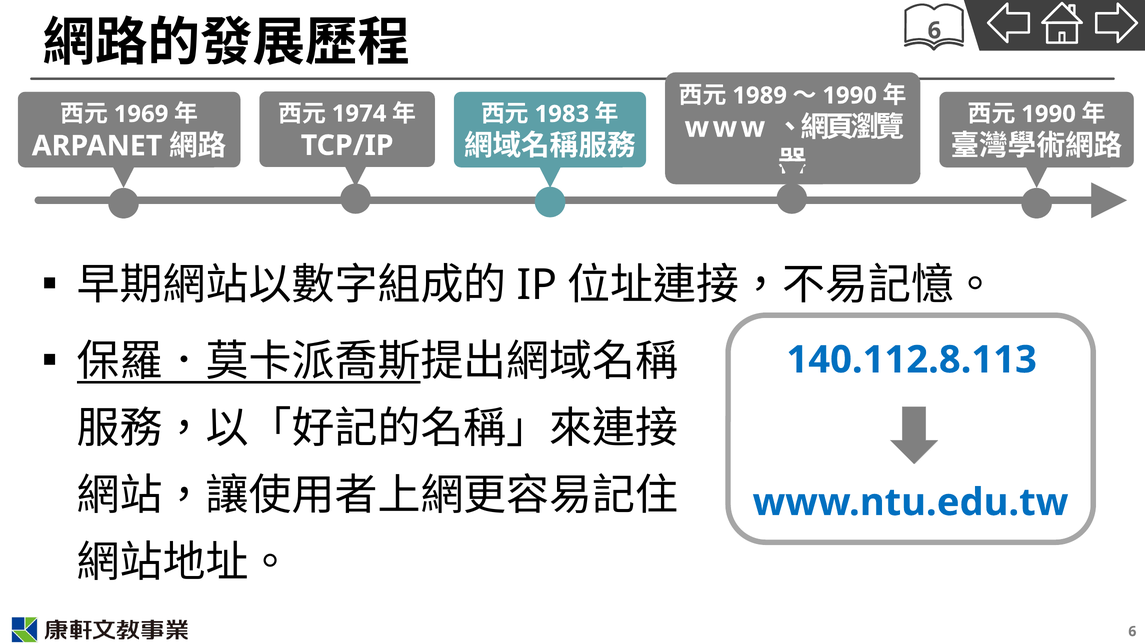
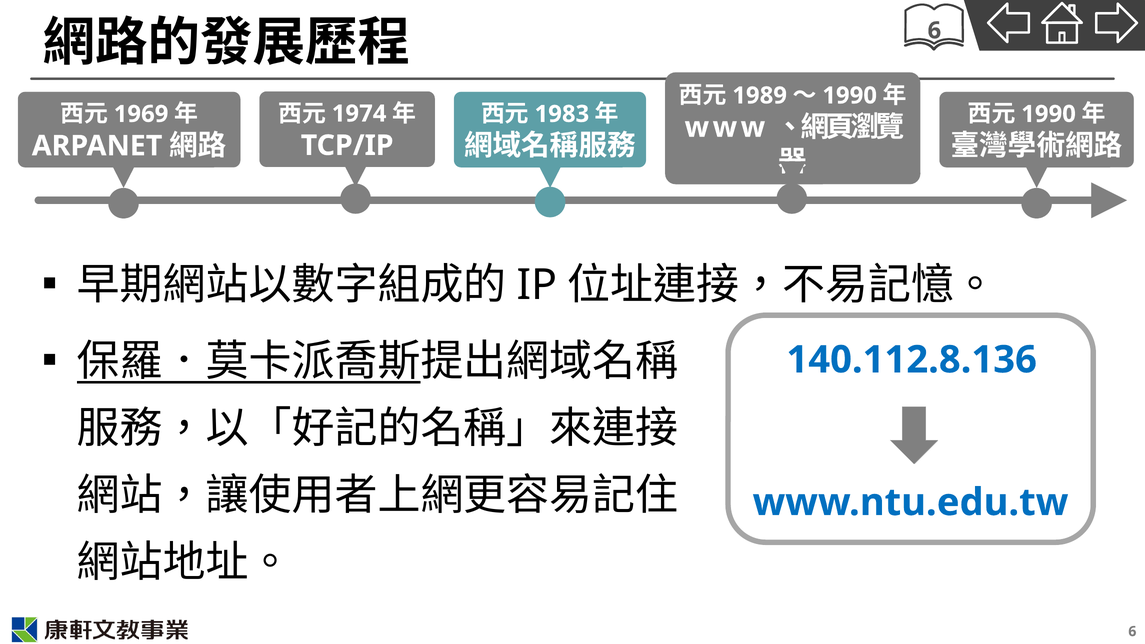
140.112.8.113: 140.112.8.113 -> 140.112.8.136 (912, 360)
